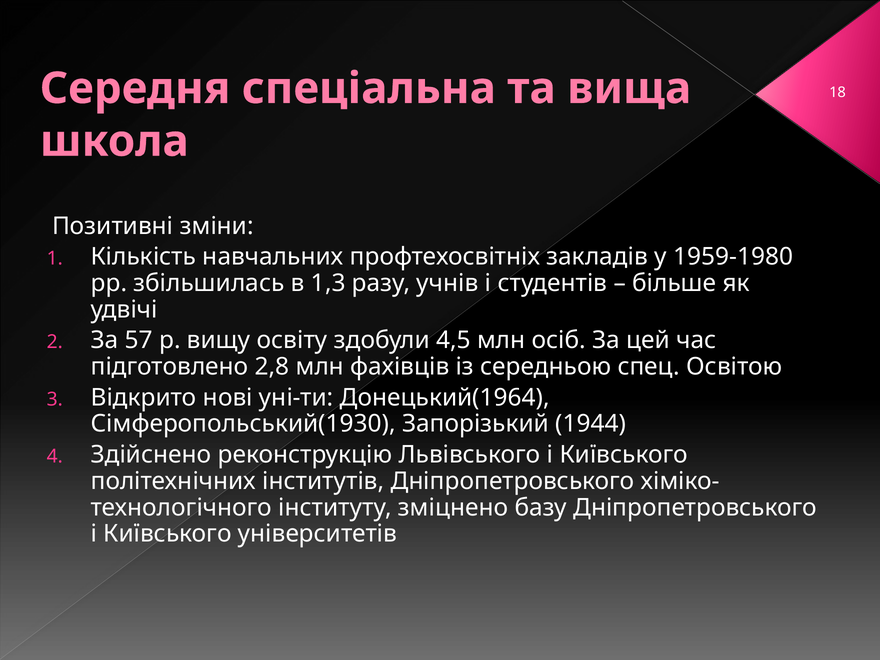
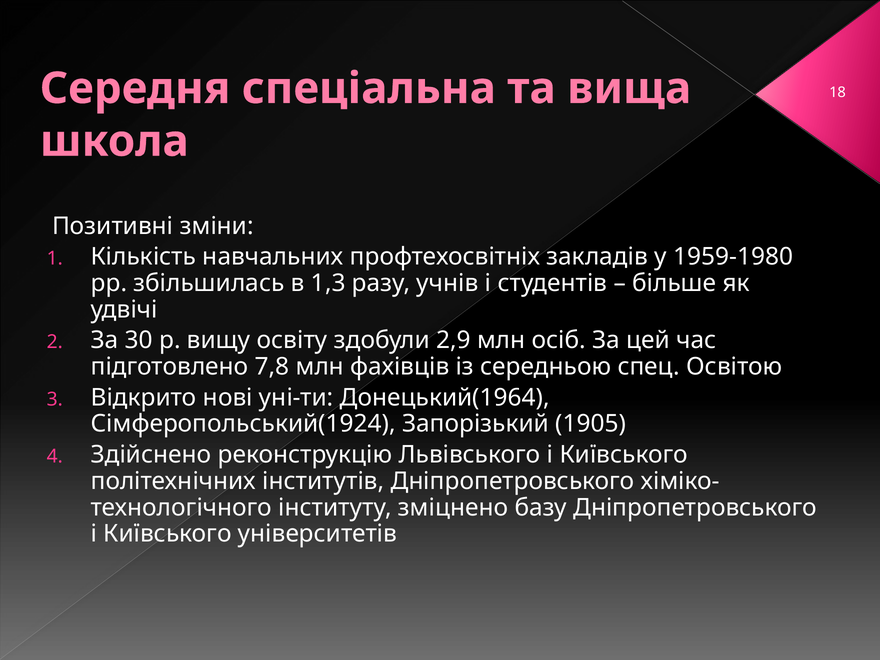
57: 57 -> 30 (139, 340)
4,5: 4,5 -> 2,9 (453, 340)
2,8: 2,8 -> 7,8 (272, 367)
Сімферопольський(1930: Сімферопольський(1930 -> Сімферопольський(1924 (243, 424)
1944: 1944 -> 1905 (591, 424)
